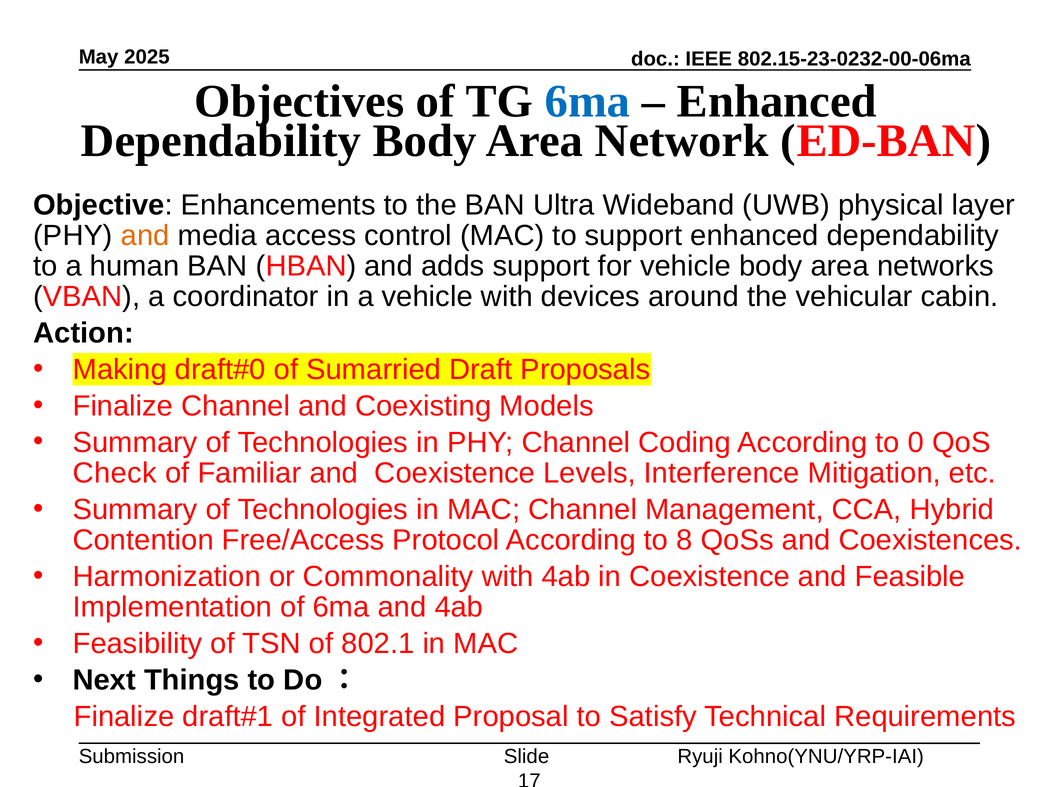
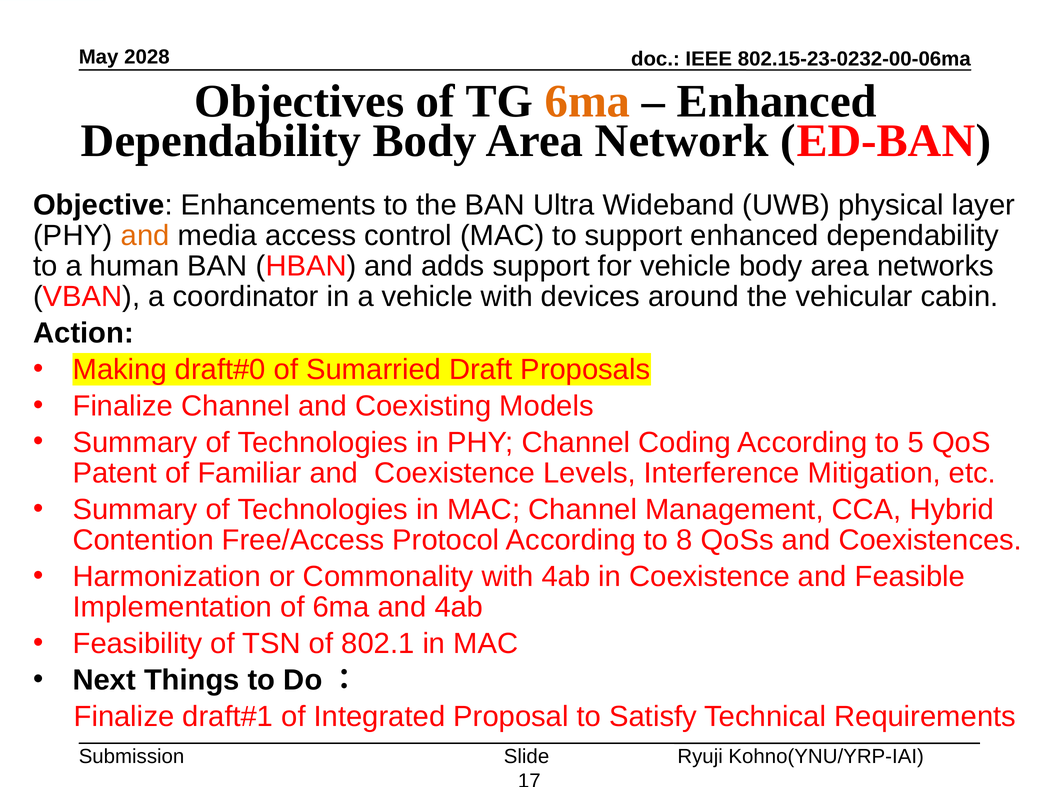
2025: 2025 -> 2028 (147, 57)
6ma colour: blue -> orange (588, 102)
0: 0 -> 5 (916, 443)
Check: Check -> Patent (115, 473)
